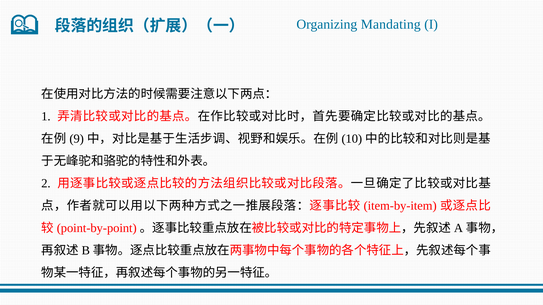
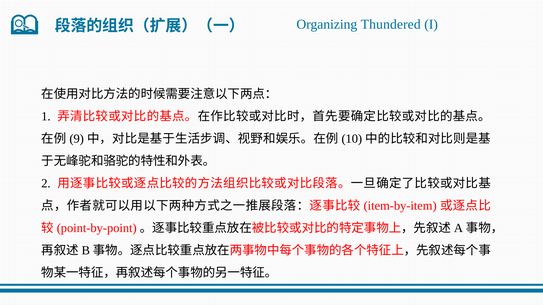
Mandating: Mandating -> Thundered (391, 24)
